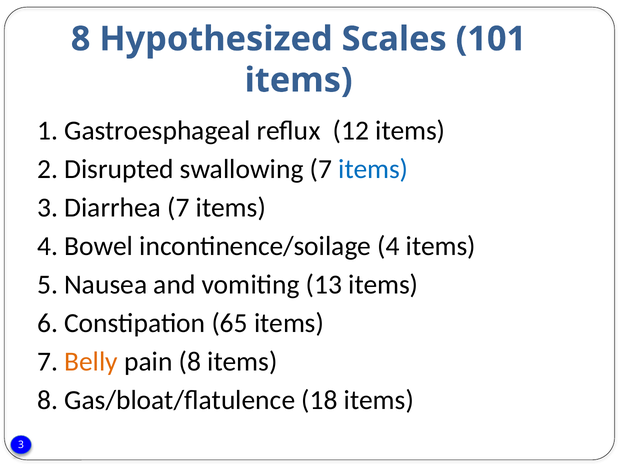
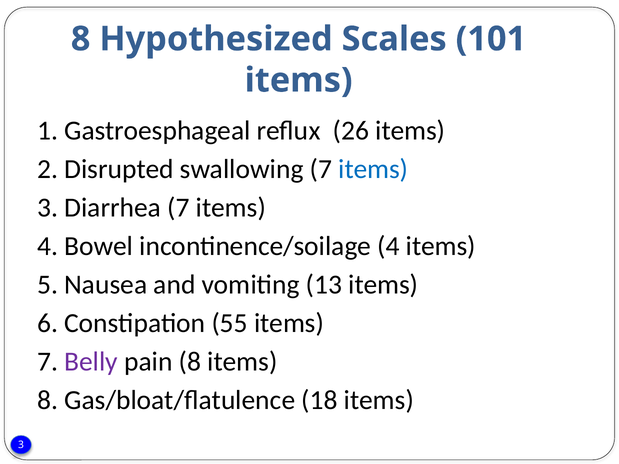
12: 12 -> 26 (351, 131)
65: 65 -> 55 (230, 323)
Belly colour: orange -> purple (91, 362)
